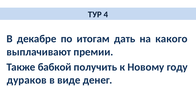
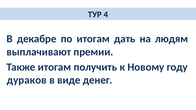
какого: какого -> людям (172, 39)
Также бабкой: бабкой -> итогам (54, 67)
